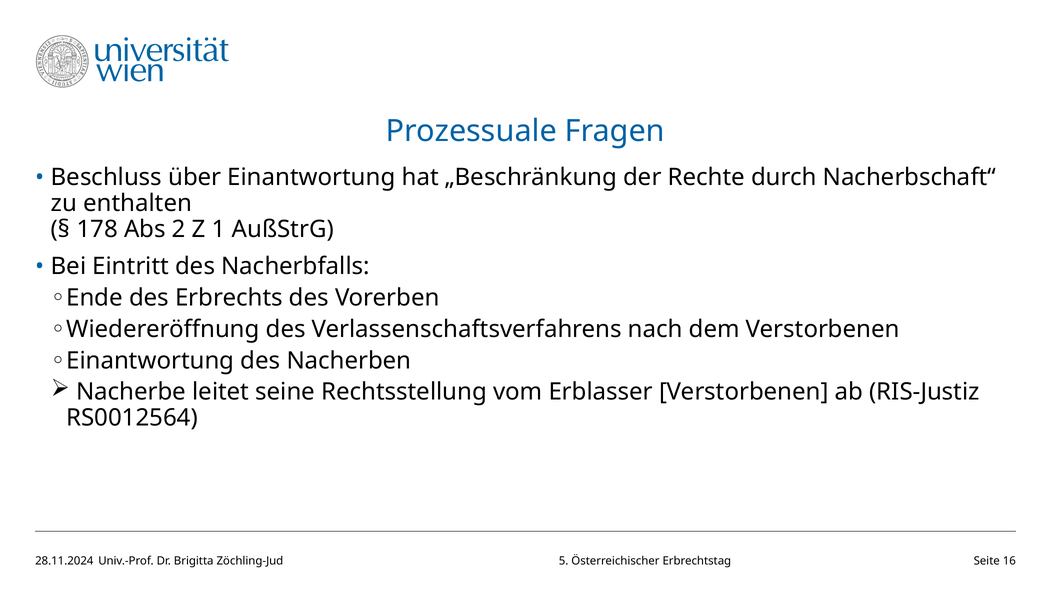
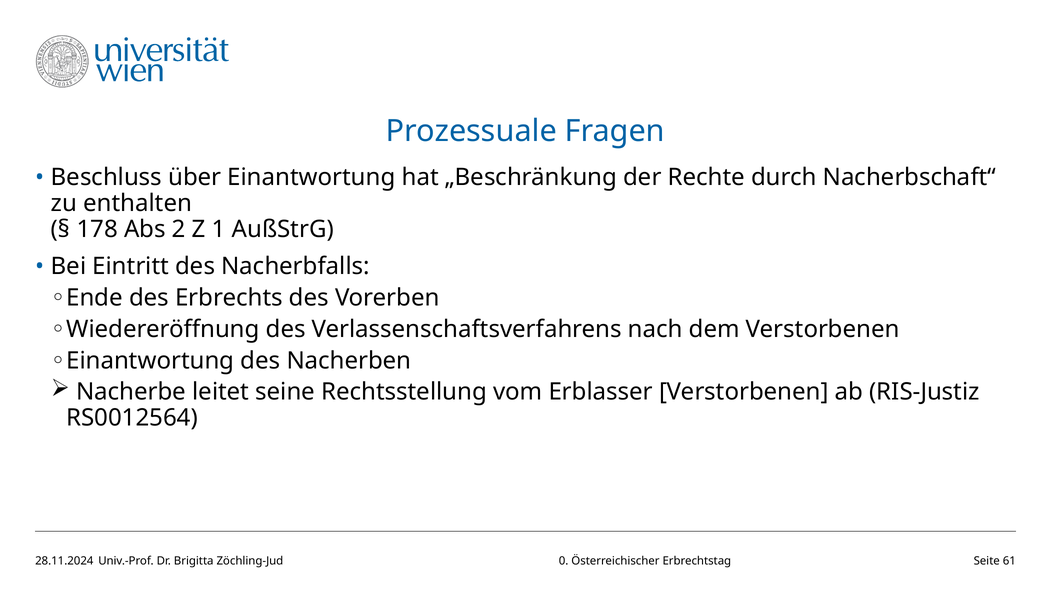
5: 5 -> 0 (564, 561)
16: 16 -> 61 (1009, 561)
